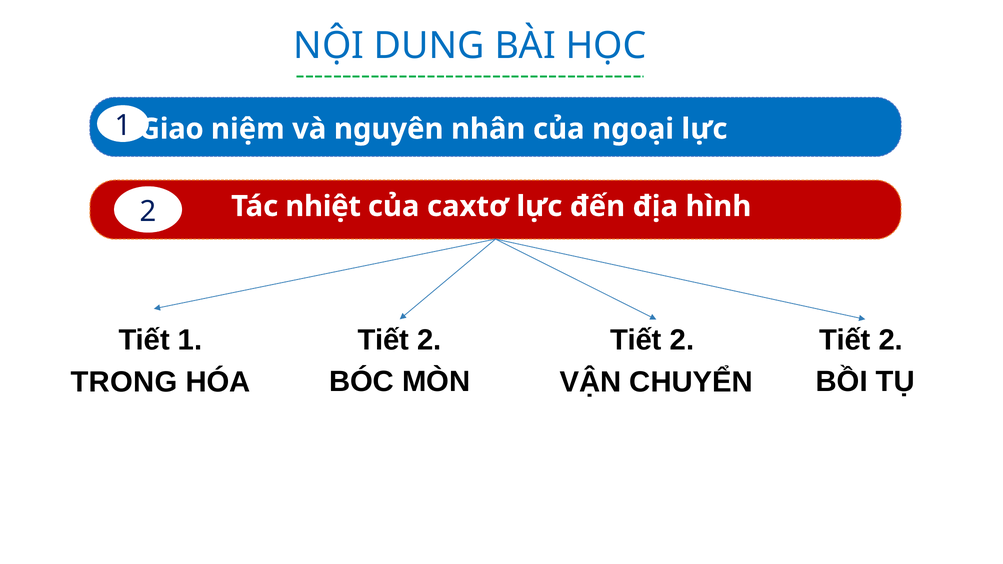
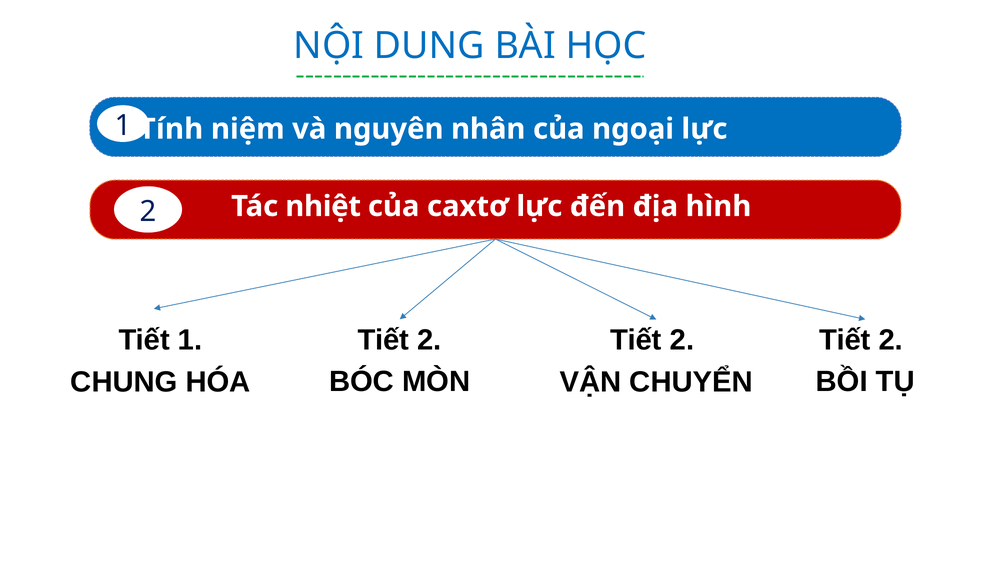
Giao: Giao -> Tính (171, 129)
TRONG: TRONG -> CHUNG (124, 382)
